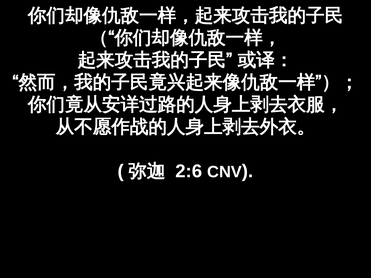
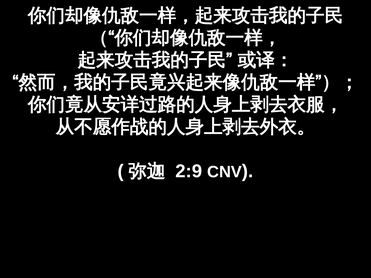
2:6: 2:6 -> 2:9 (189, 171)
